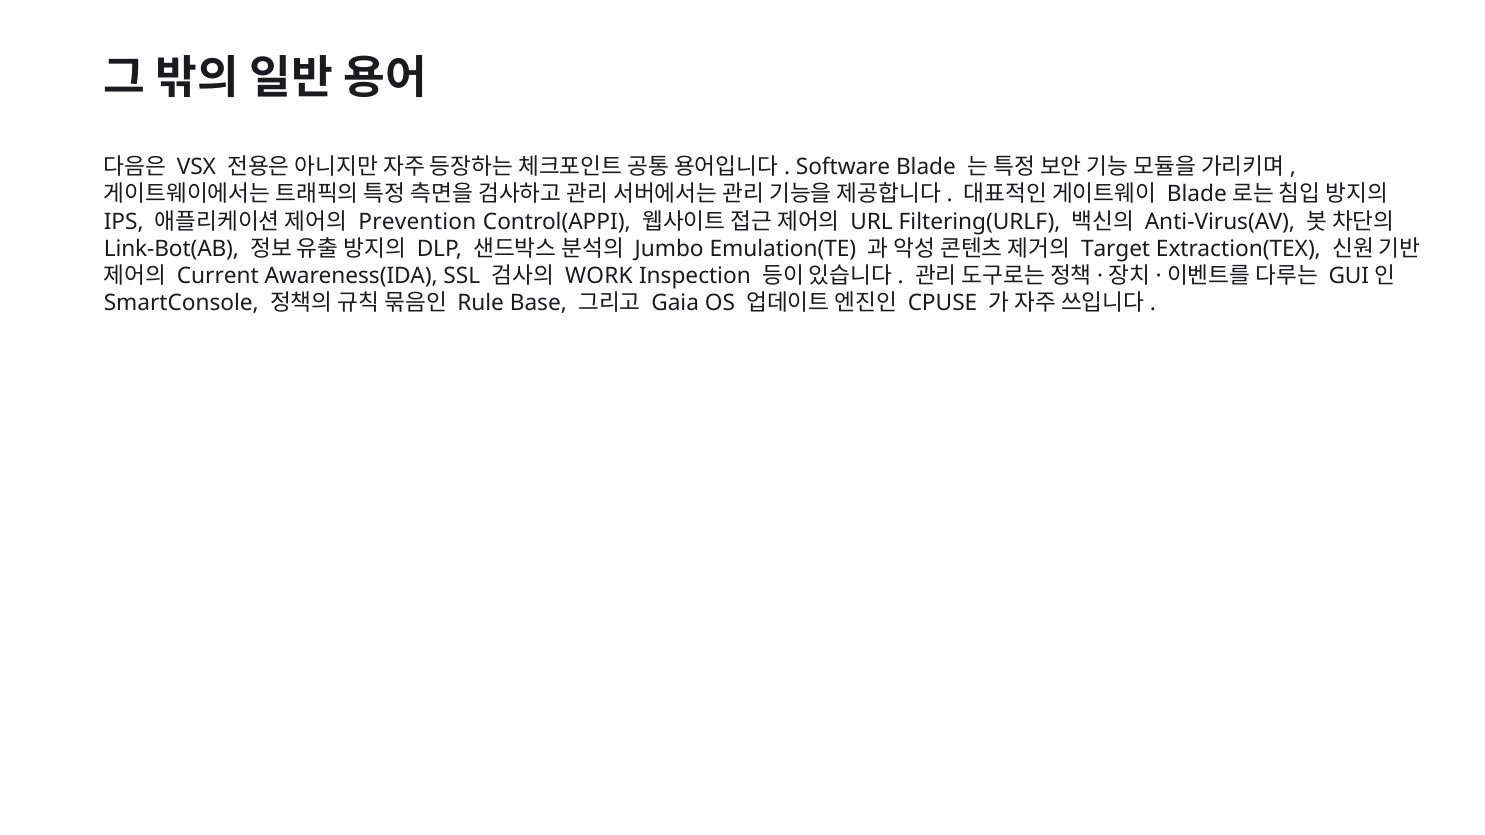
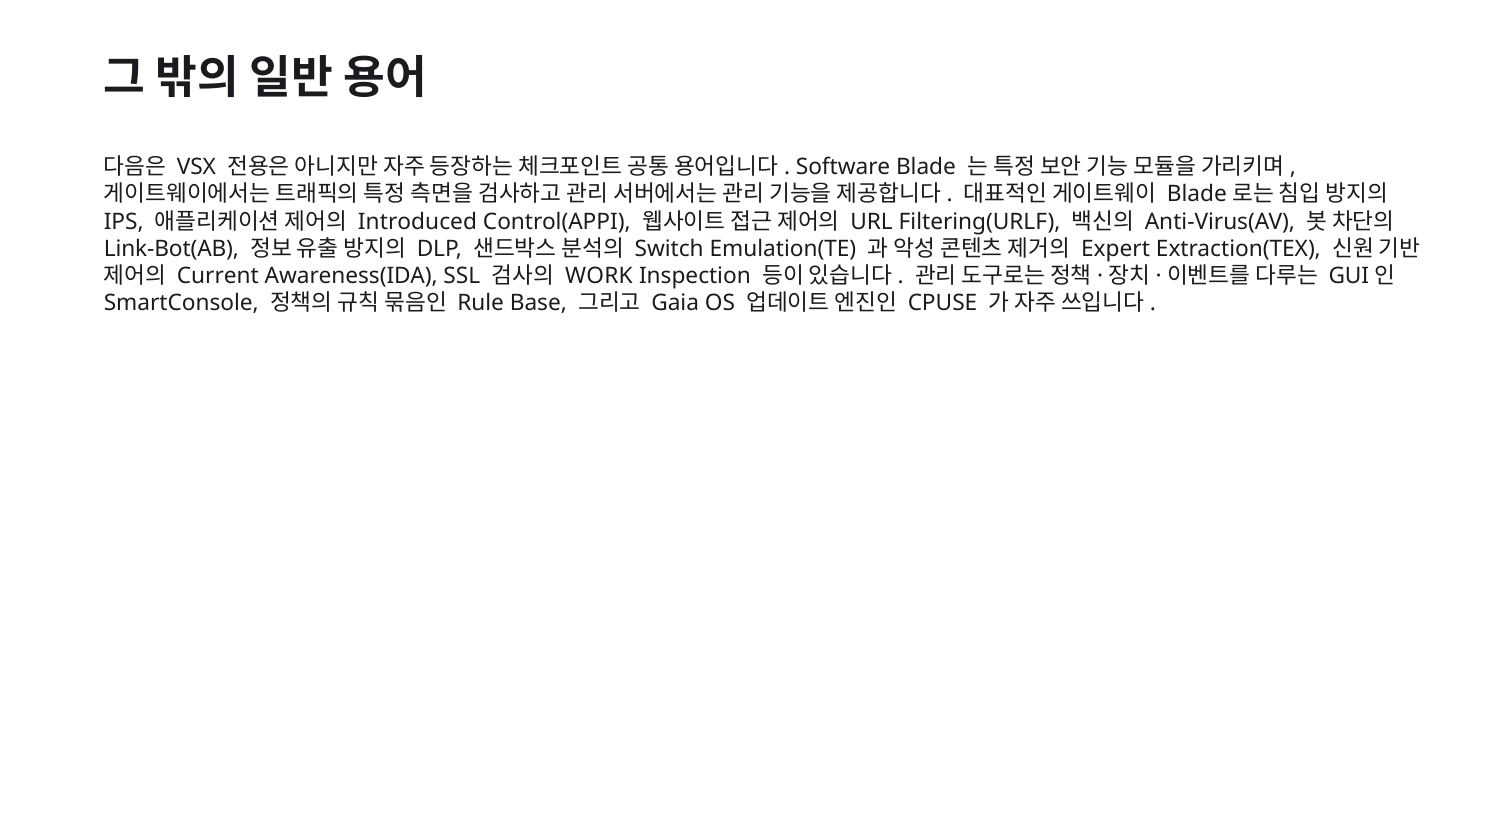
Prevention: Prevention -> Introduced (418, 222)
Jumbo: Jumbo -> Switch (669, 249)
Target: Target -> Expert (1116, 249)
